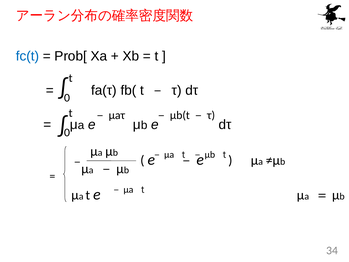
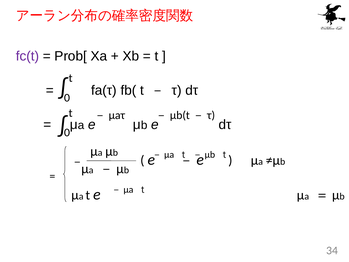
fc(t colour: blue -> purple (27, 56)
